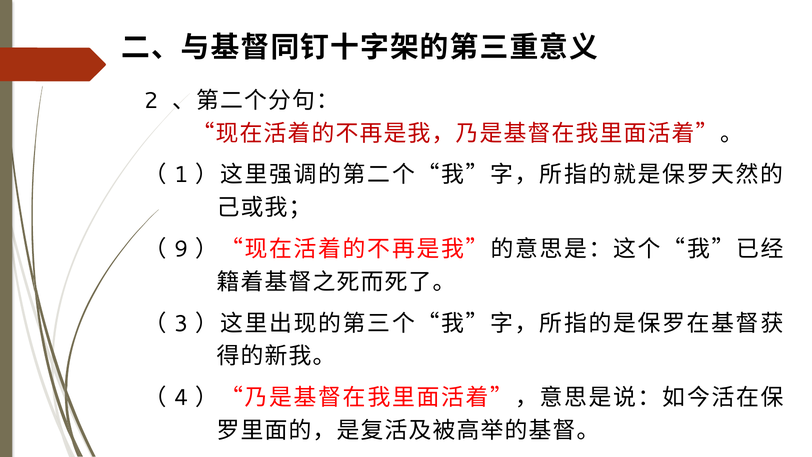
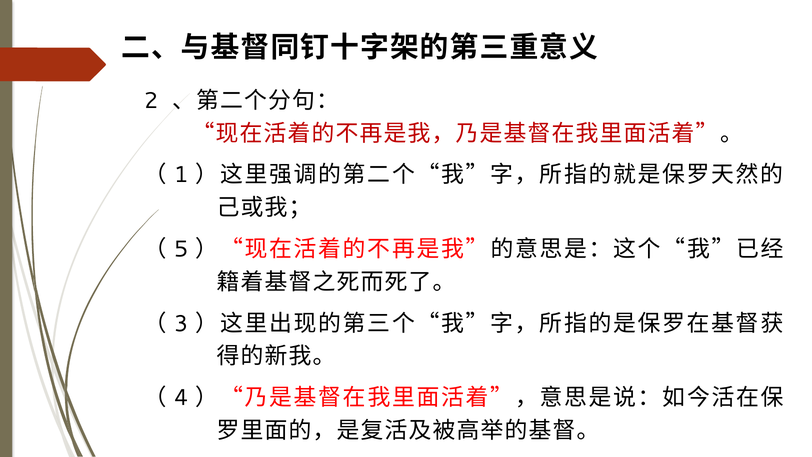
9: 9 -> 5 (181, 249)
